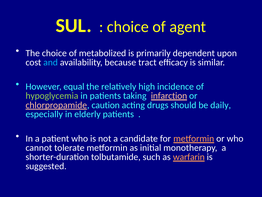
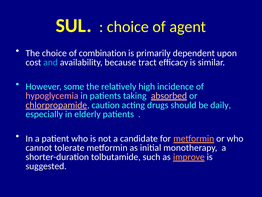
metabolized: metabolized -> combination (103, 53)
equal: equal -> some (74, 86)
hypoglycemia colour: light green -> pink (52, 96)
infarction: infarction -> absorbed (169, 96)
warfarin: warfarin -> improve (189, 157)
